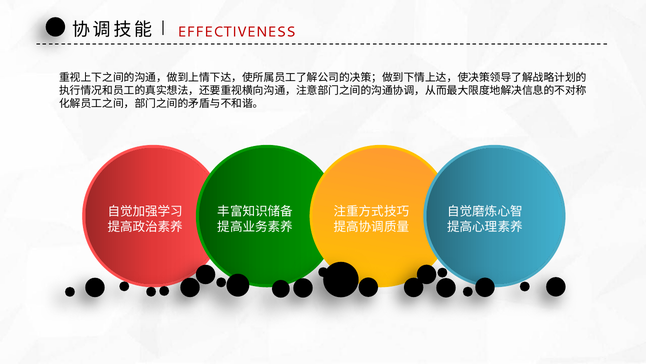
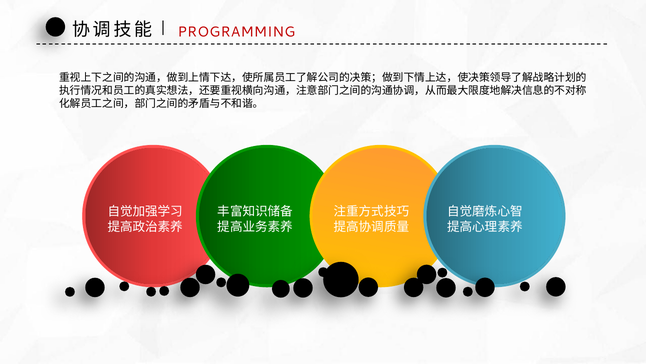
EFFECTIVENESS: EFFECTIVENESS -> PROGRAMMING (236, 32)
